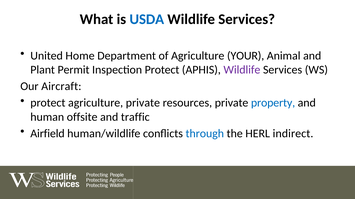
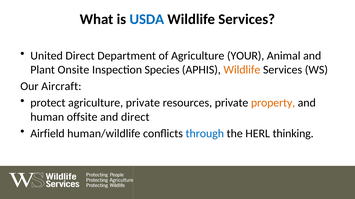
United Home: Home -> Direct (80, 56)
Permit: Permit -> Onsite (73, 70)
Inspection Protect: Protect -> Species (162, 70)
Wildlife colour: purple -> orange (242, 70)
property colour: blue -> orange (273, 103)
and traffic: traffic -> direct (135, 117)
indirect: indirect -> thinking (293, 134)
